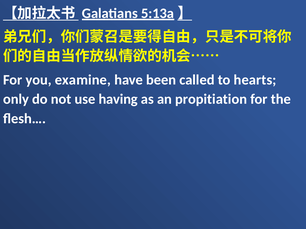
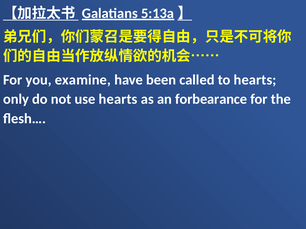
use having: having -> hearts (118, 99)
propitiation: propitiation -> forbearance (211, 99)
